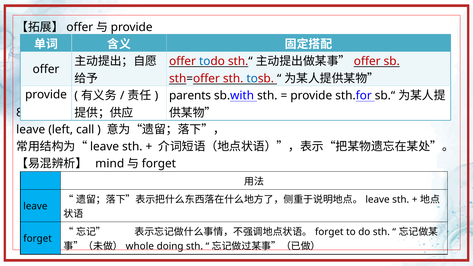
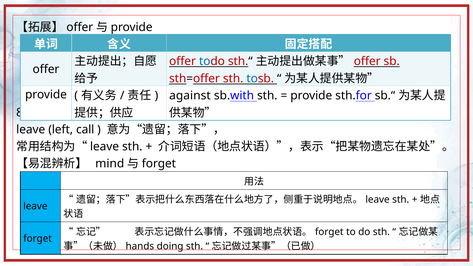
parents: parents -> against (190, 96)
whole: whole -> hands (140, 246)
